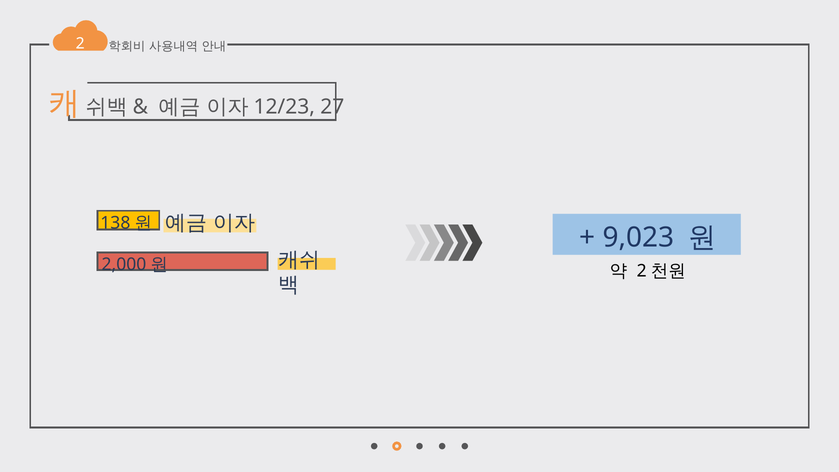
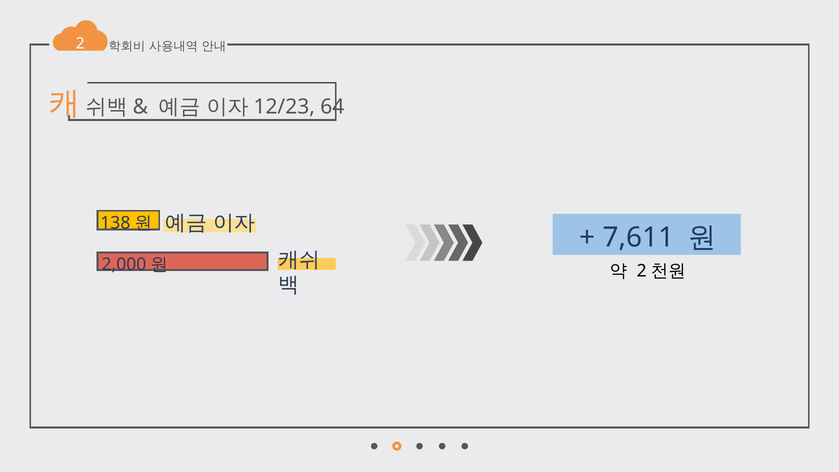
27: 27 -> 64 (332, 107)
9,023: 9,023 -> 7,611 (638, 238)
